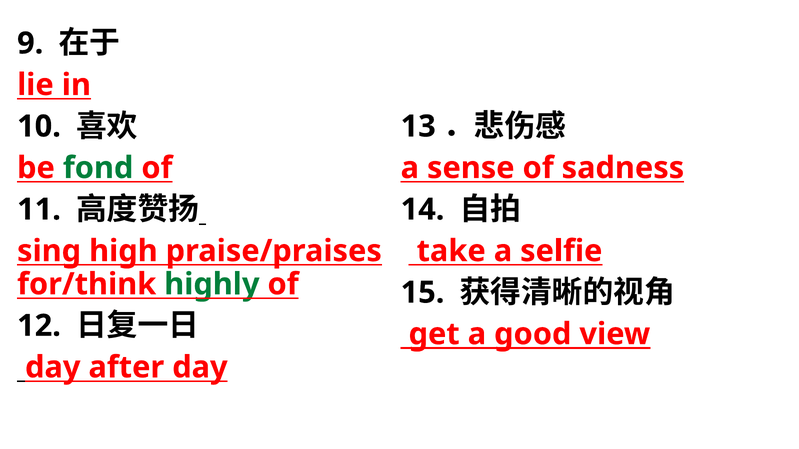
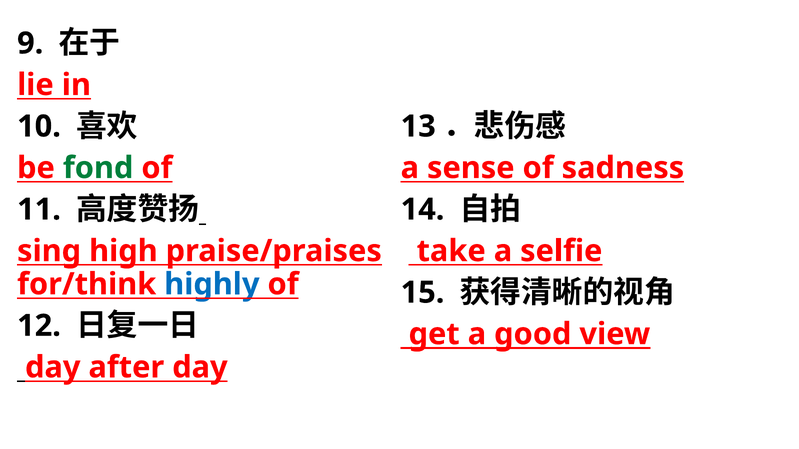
highly colour: green -> blue (212, 284)
